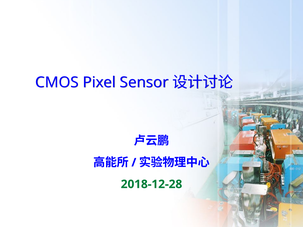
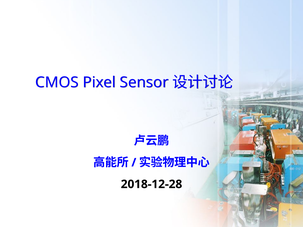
2018-12-28 colour: green -> black (152, 184)
